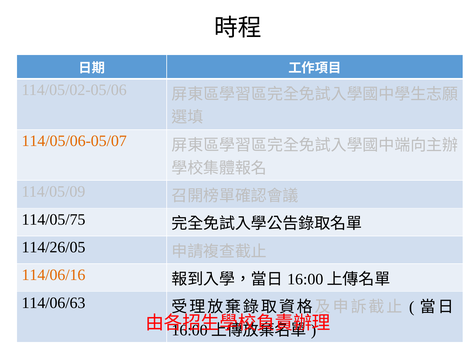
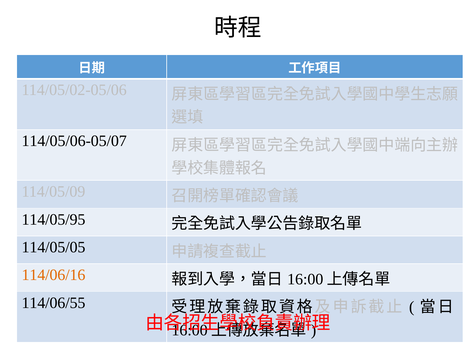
114/05/06-05/07 colour: orange -> black (74, 141)
114/05/75: 114/05/75 -> 114/05/95 (54, 219)
114/26/05: 114/26/05 -> 114/05/05 (54, 247)
114/06/63: 114/06/63 -> 114/06/55 (54, 303)
